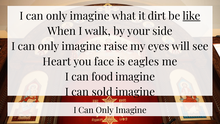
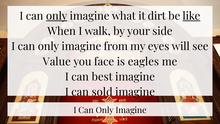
only underline: none -> present (57, 16)
raise: raise -> from (116, 46)
Heart: Heart -> Value (57, 62)
food: food -> best (102, 77)
